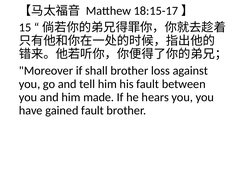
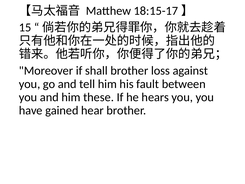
made: made -> these (99, 97)
gained fault: fault -> hear (92, 110)
